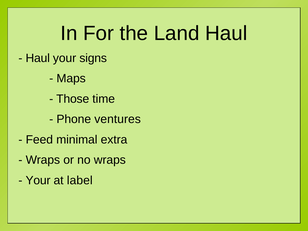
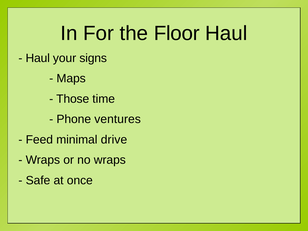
Land: Land -> Floor (177, 33)
extra: extra -> drive (114, 140)
Your: Your -> Safe (38, 180)
label: label -> once (80, 180)
